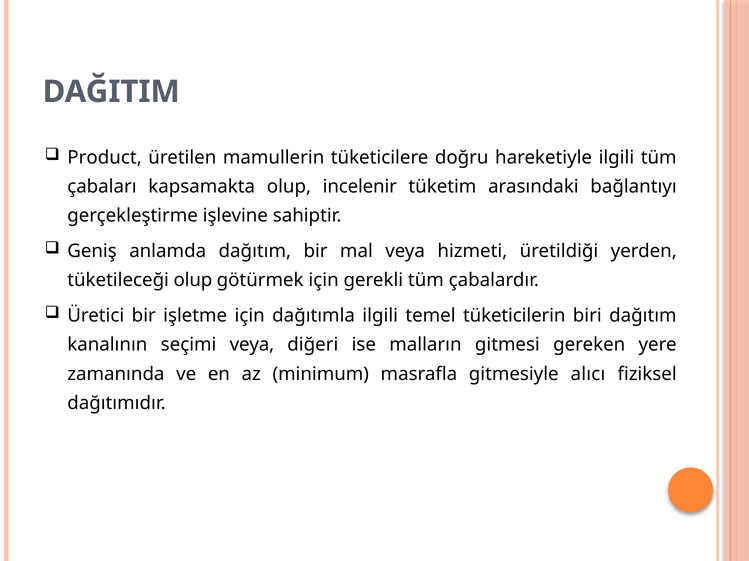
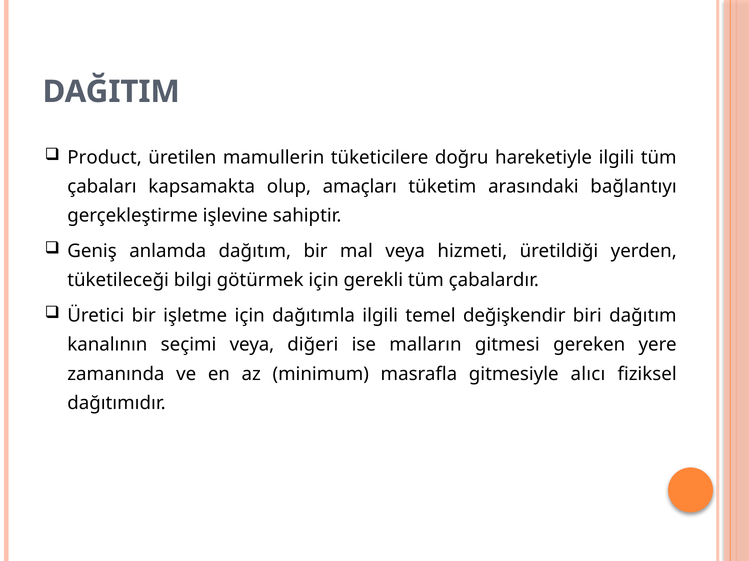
incelenir: incelenir -> amaçları (360, 187)
tüketileceği olup: olup -> bilgi (193, 281)
tüketicilerin: tüketicilerin -> değişkendir (514, 316)
